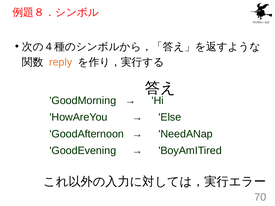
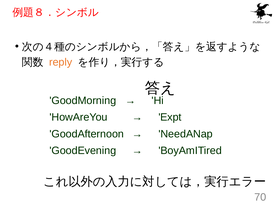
Else: Else -> Expt (170, 117)
